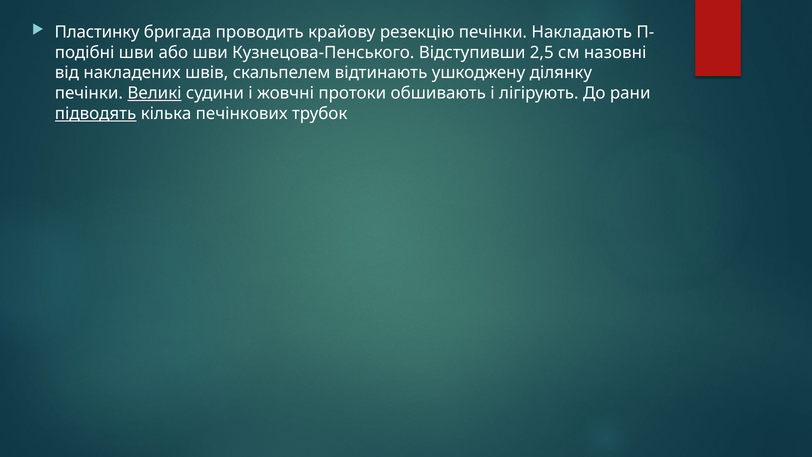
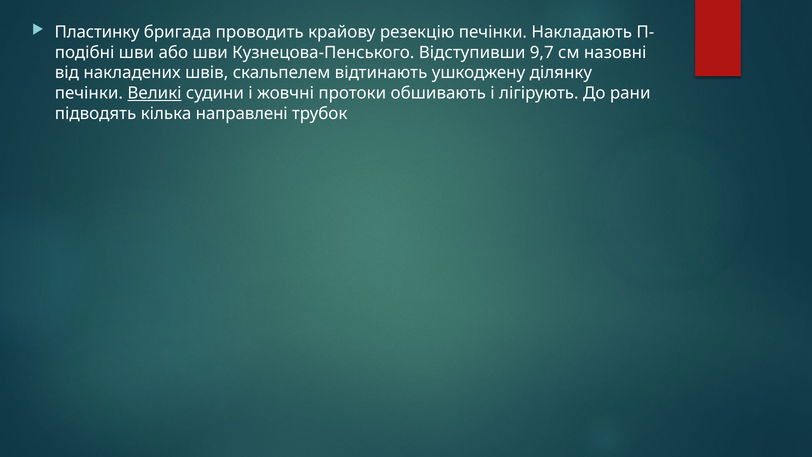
2,5: 2,5 -> 9,7 (542, 53)
підводять underline: present -> none (96, 113)
печінкових: печінкових -> направлені (242, 113)
